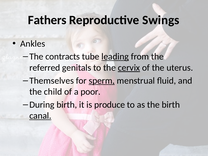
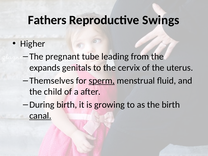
Ankles: Ankles -> Higher (33, 44)
contracts: contracts -> pregnant (63, 57)
leading underline: present -> none (115, 57)
referred: referred -> expands (45, 68)
cervix underline: present -> none (129, 68)
poor: poor -> after (91, 92)
produce: produce -> growing (110, 105)
